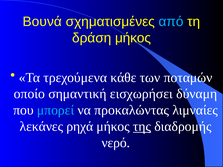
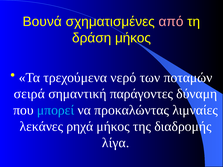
από colour: light blue -> pink (171, 22)
κάθε: κάθε -> νερό (123, 78)
οποίο: οποίο -> σειρά (29, 94)
εισχωρήσει: εισχωρήσει -> παράγοντες (141, 94)
της underline: present -> none (142, 127)
νερό: νερό -> λίγα (116, 143)
